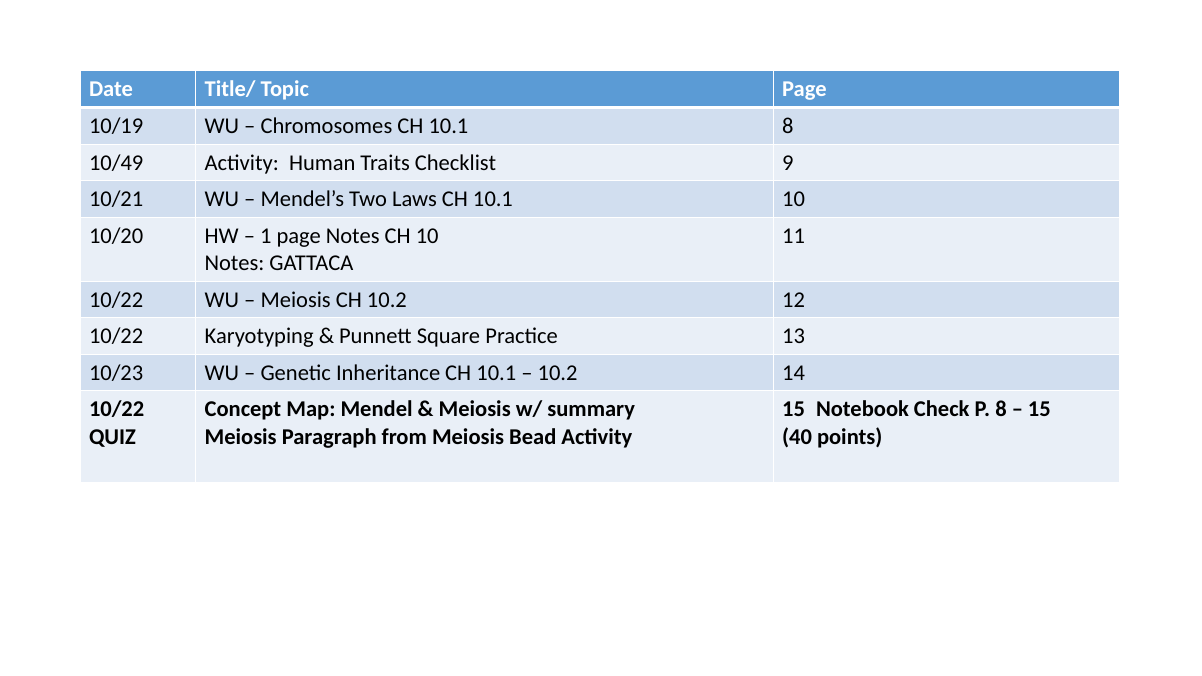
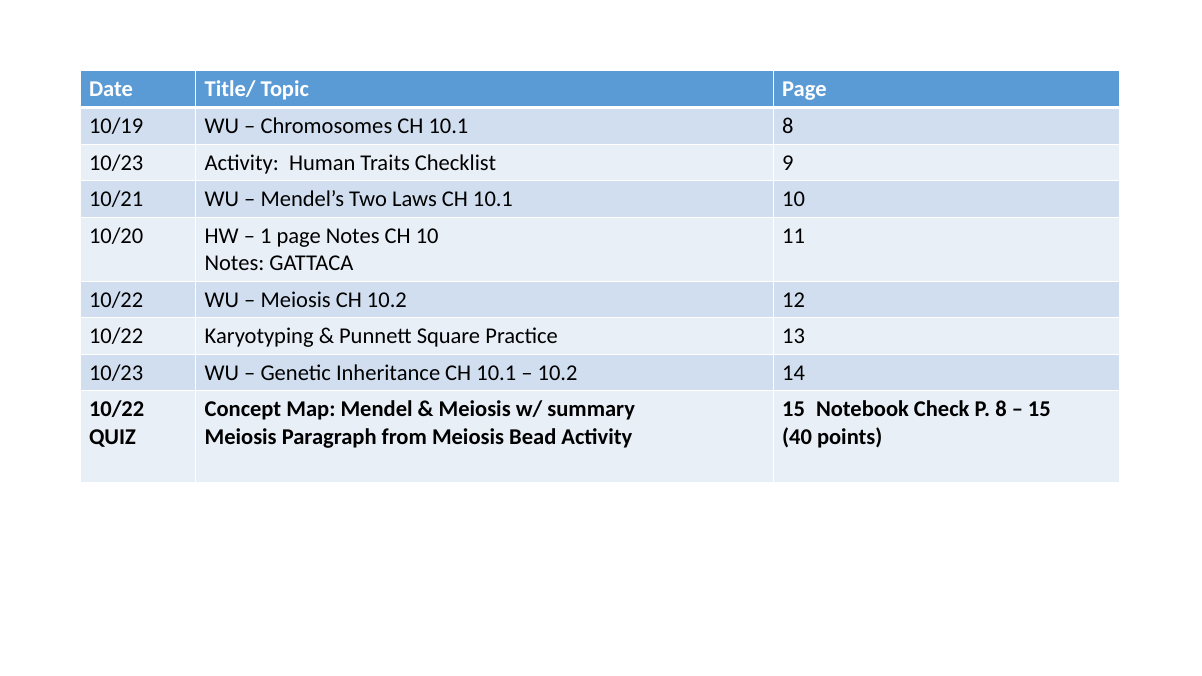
10/49: 10/49 -> 10/23 (116, 163)
